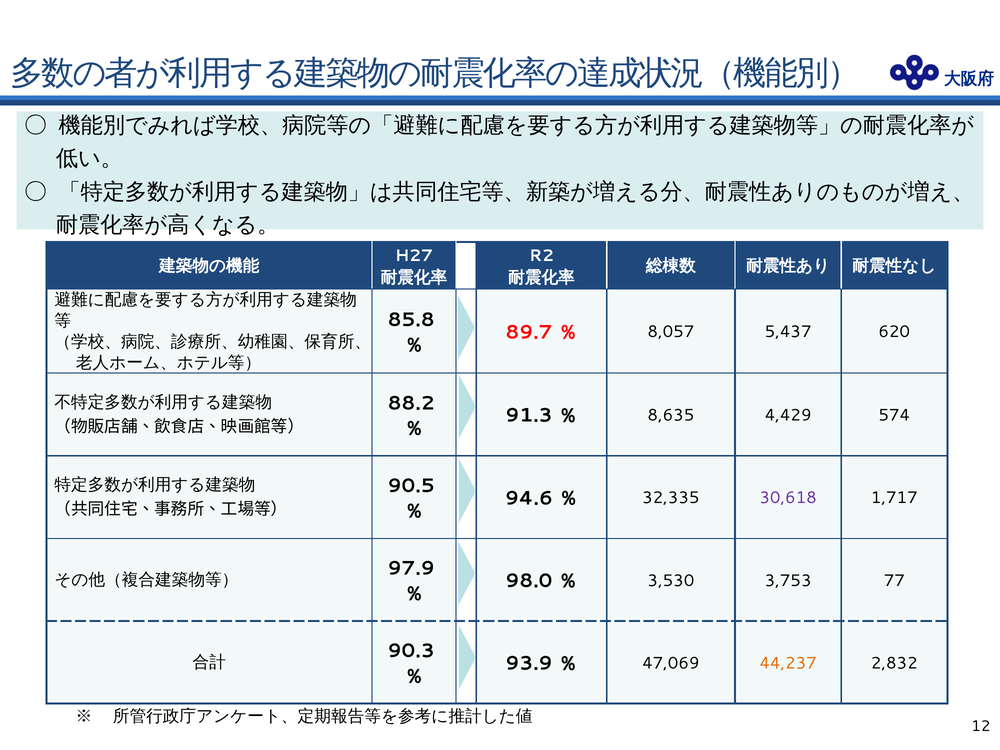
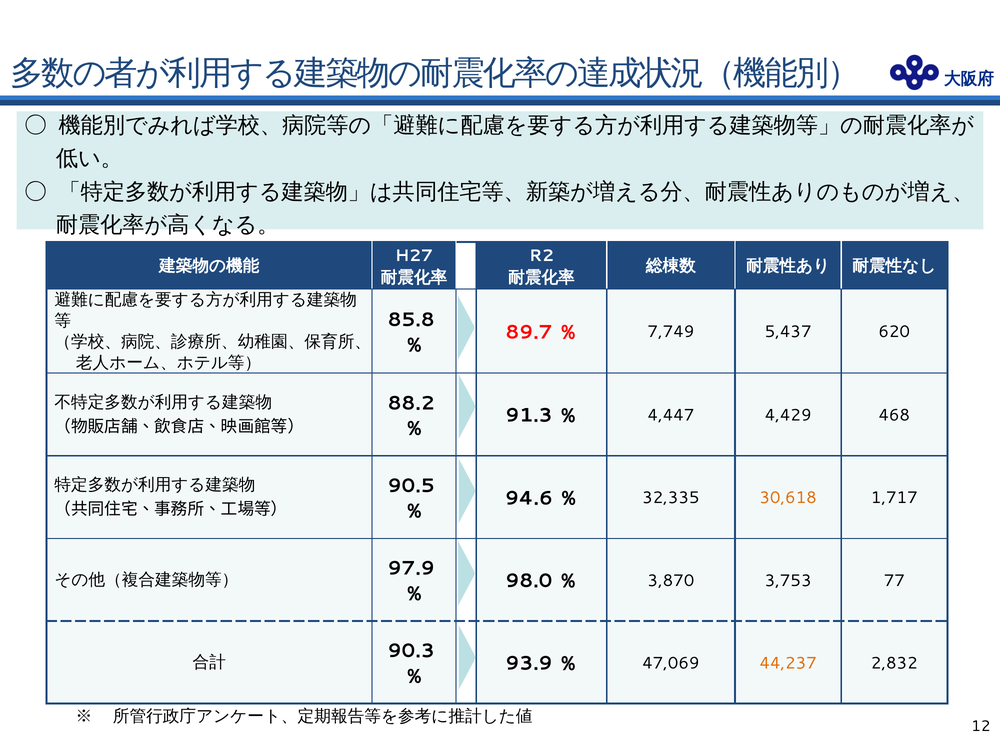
8,057: 8,057 -> 7,749 (671, 332)
8,635: 8,635 -> 4,447 (671, 415)
574: 574 -> 468 (894, 415)
30,618 colour: purple -> orange (788, 498)
3,530: 3,530 -> 3,870 (671, 581)
